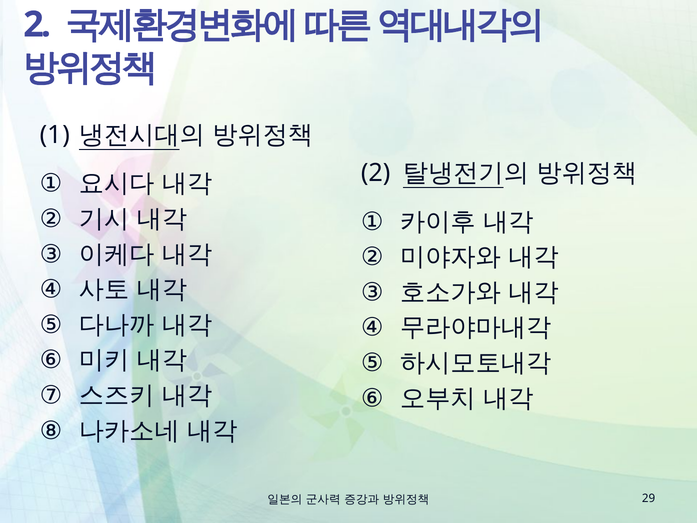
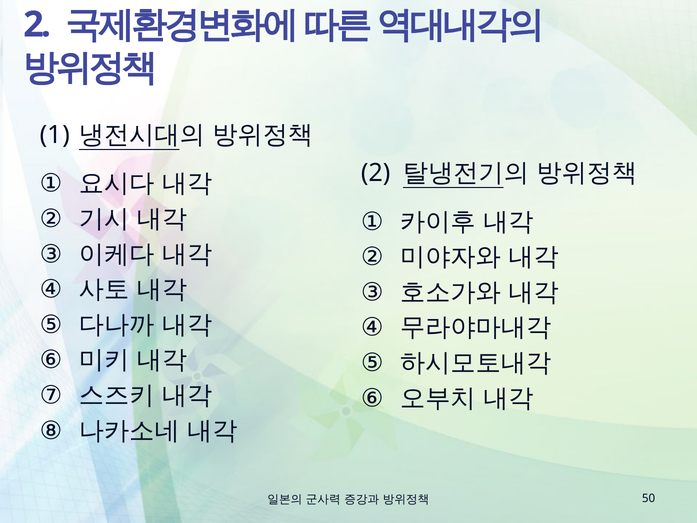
29: 29 -> 50 (649, 498)
